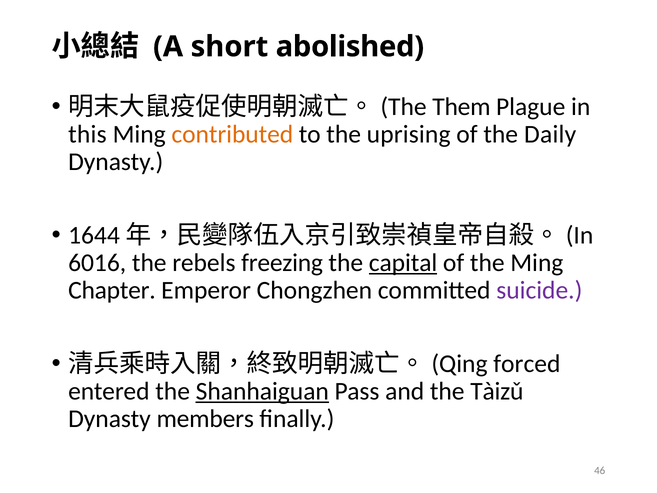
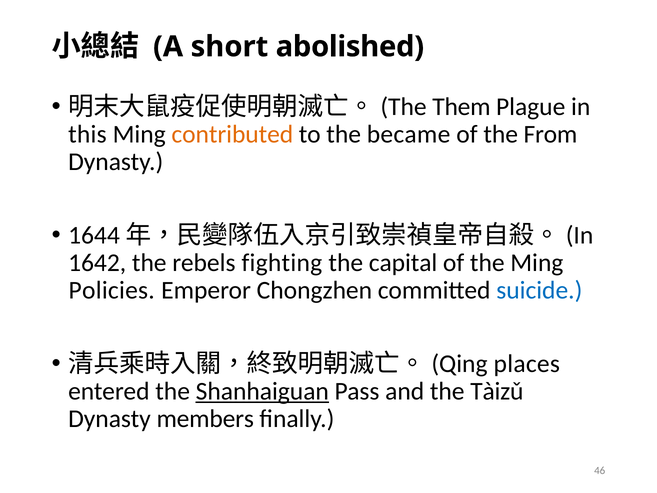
uprising: uprising -> became (409, 134)
Daily: Daily -> From (550, 134)
6016: 6016 -> 1642 (97, 263)
freezing: freezing -> fighting (282, 263)
capital underline: present -> none (403, 263)
Chapter: Chapter -> Policies (112, 290)
suicide colour: purple -> blue (539, 290)
forced: forced -> places (527, 363)
